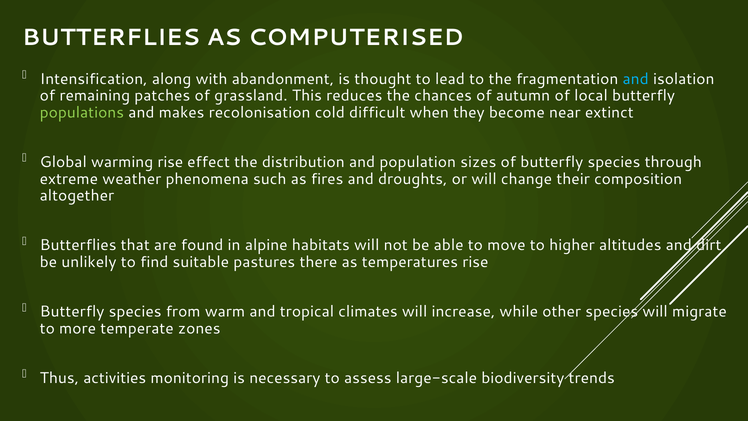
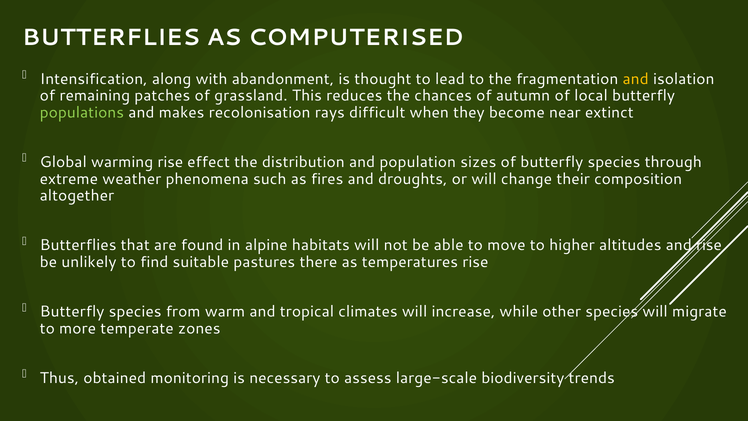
and colour: light blue -> yellow (636, 79)
cold: cold -> rays (330, 112)
and dirt: dirt -> rise (709, 245)
activities: activities -> obtained (115, 378)
